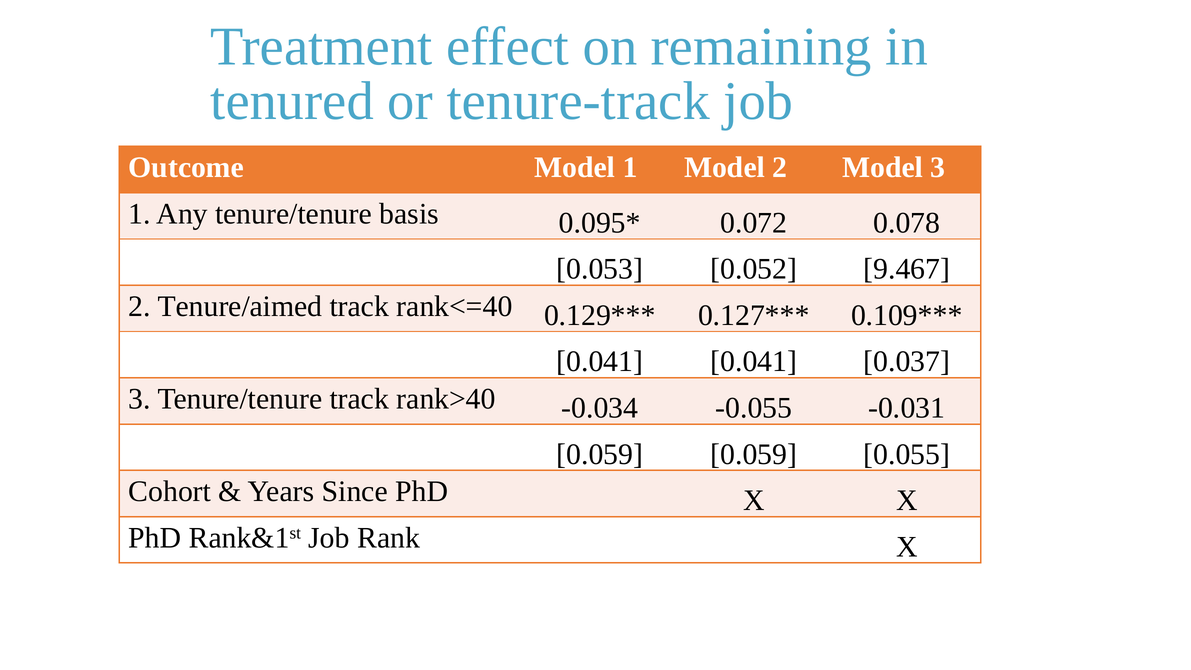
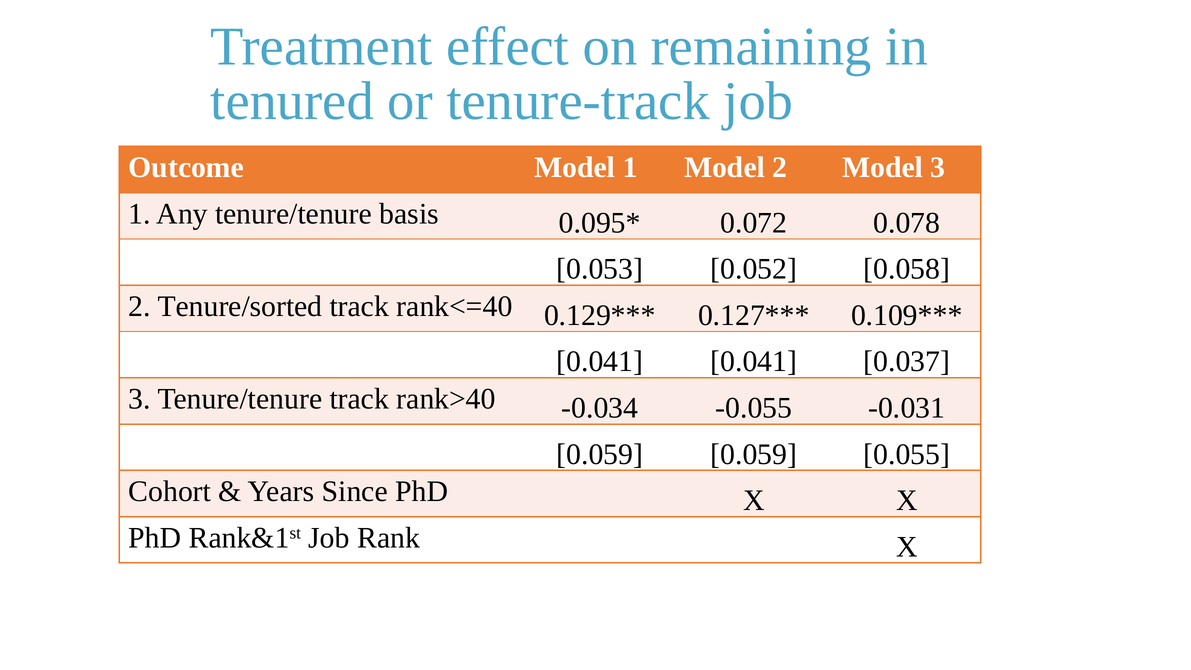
9.467: 9.467 -> 0.058 (907, 269)
Tenure/aimed: Tenure/aimed -> Tenure/sorted (240, 306)
